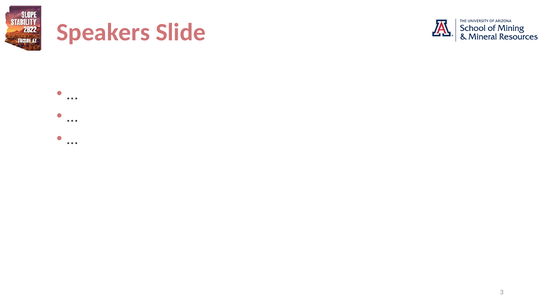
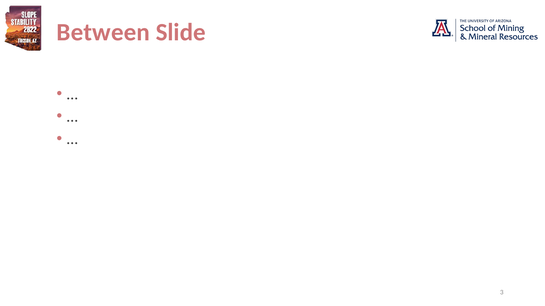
Speakers: Speakers -> Between (103, 32)
